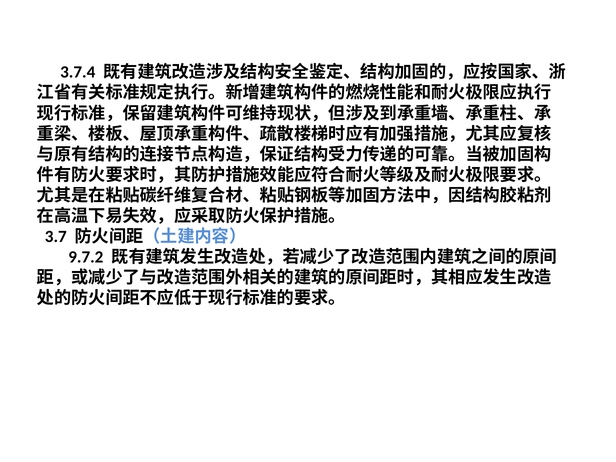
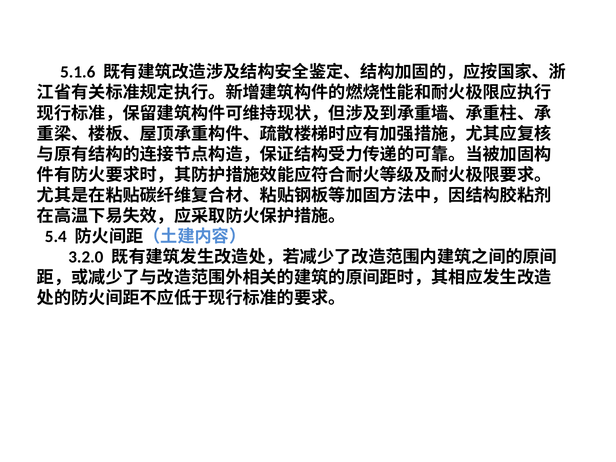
3.7.4: 3.7.4 -> 5.1.6 (78, 72)
3.7: 3.7 -> 5.4 (56, 237)
9.7.2: 9.7.2 -> 3.2.0 (86, 257)
